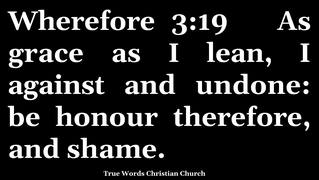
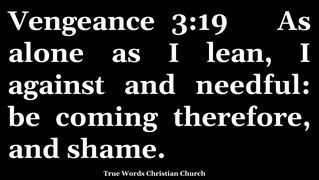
Wherefore: Wherefore -> Vengeance (81, 21)
grace: grace -> alone (46, 53)
undone: undone -> needful (253, 85)
honour: honour -> coming (107, 117)
